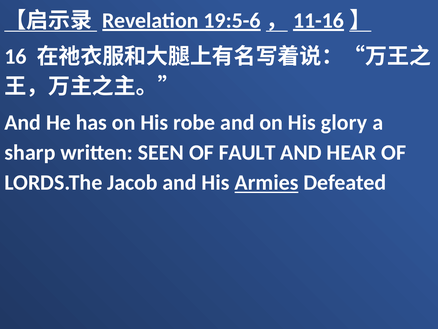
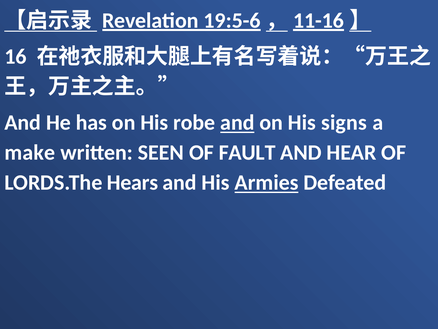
and underline: none -> present (237, 123)
glory: glory -> signs (344, 123)
sharp: sharp -> make (30, 153)
Jacob: Jacob -> Hears (133, 182)
